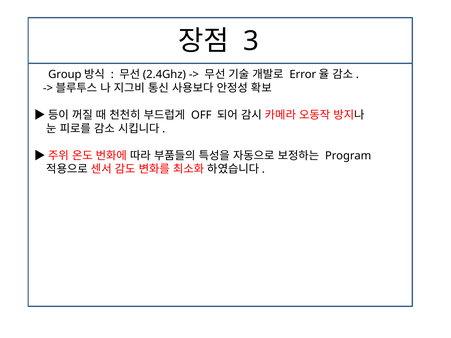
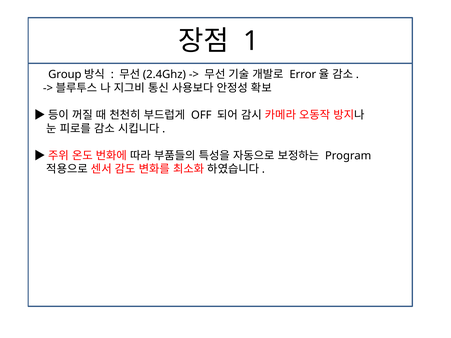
3: 3 -> 1 (251, 41)
